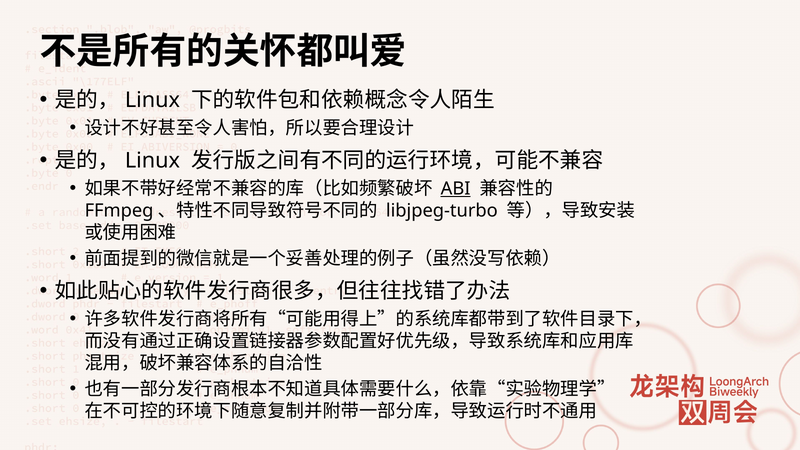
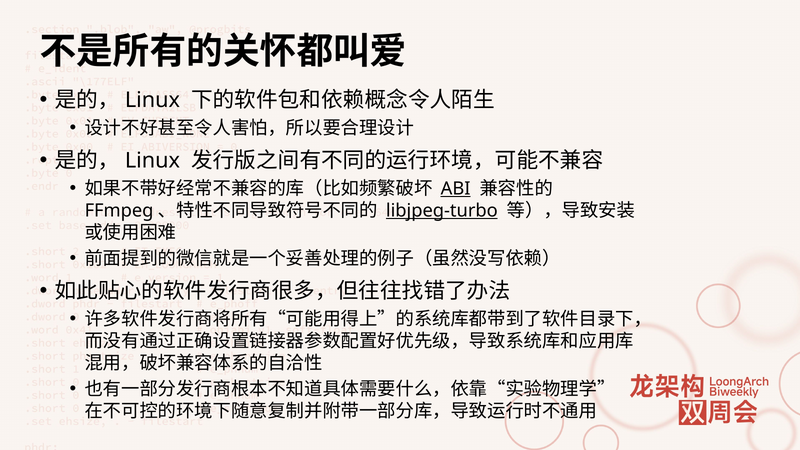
libjpeg-turbo underline: none -> present (442, 210)
